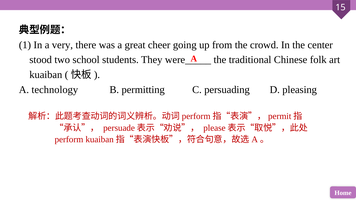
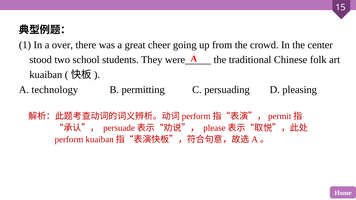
very: very -> over (62, 45)
